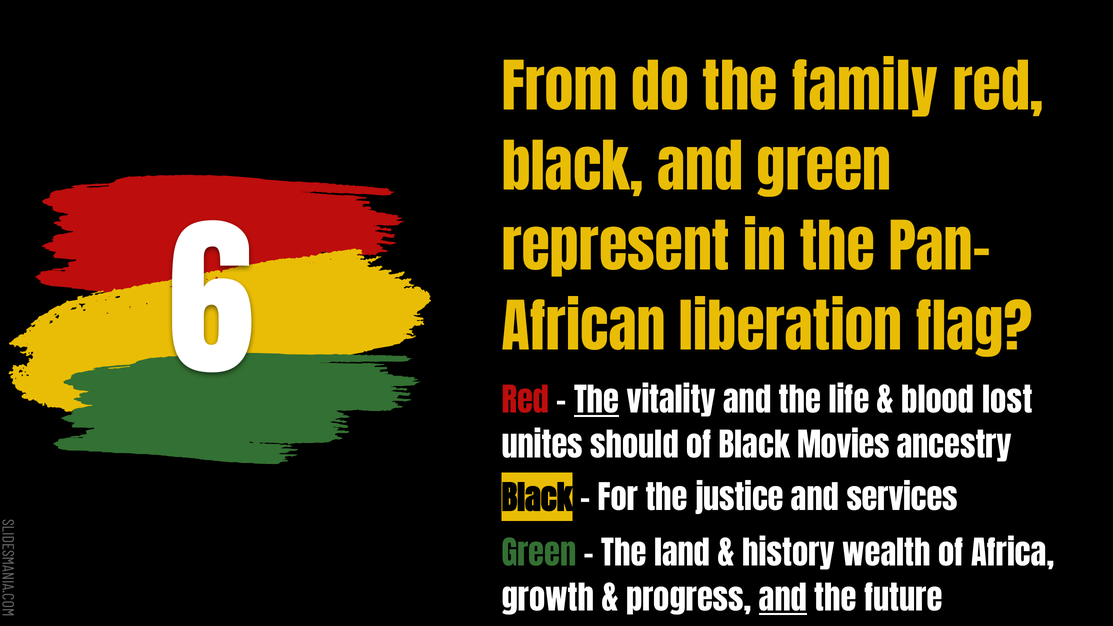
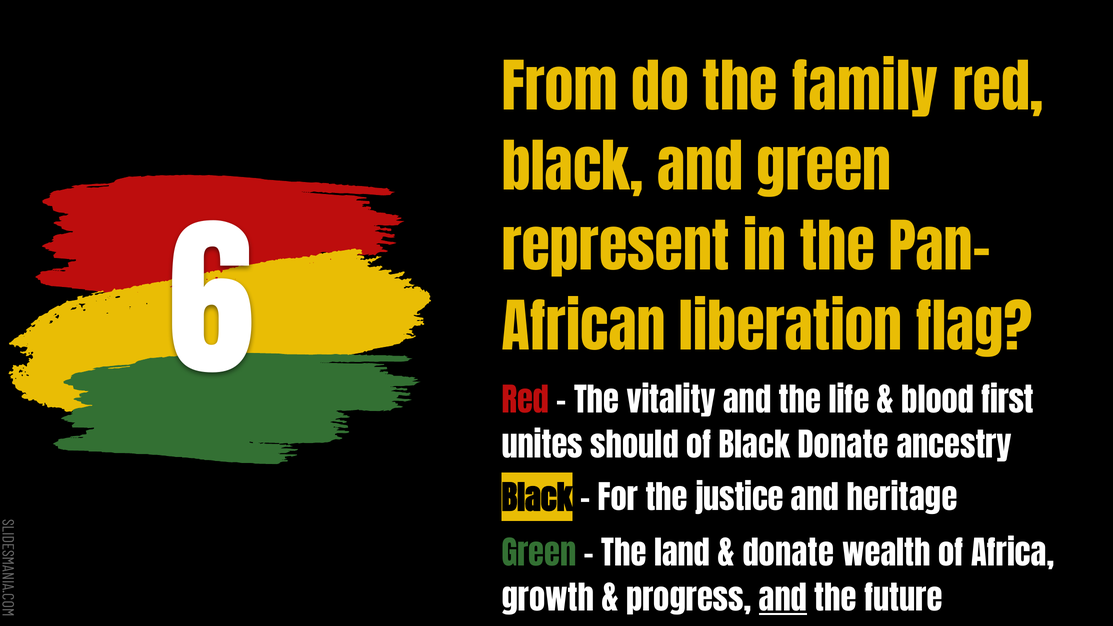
The underline: present -> none (597, 402)
lost: lost -> first (1008, 402)
Black Movies: Movies -> Donate (843, 447)
services: services -> heritage (902, 500)
history: history -> donate (788, 555)
